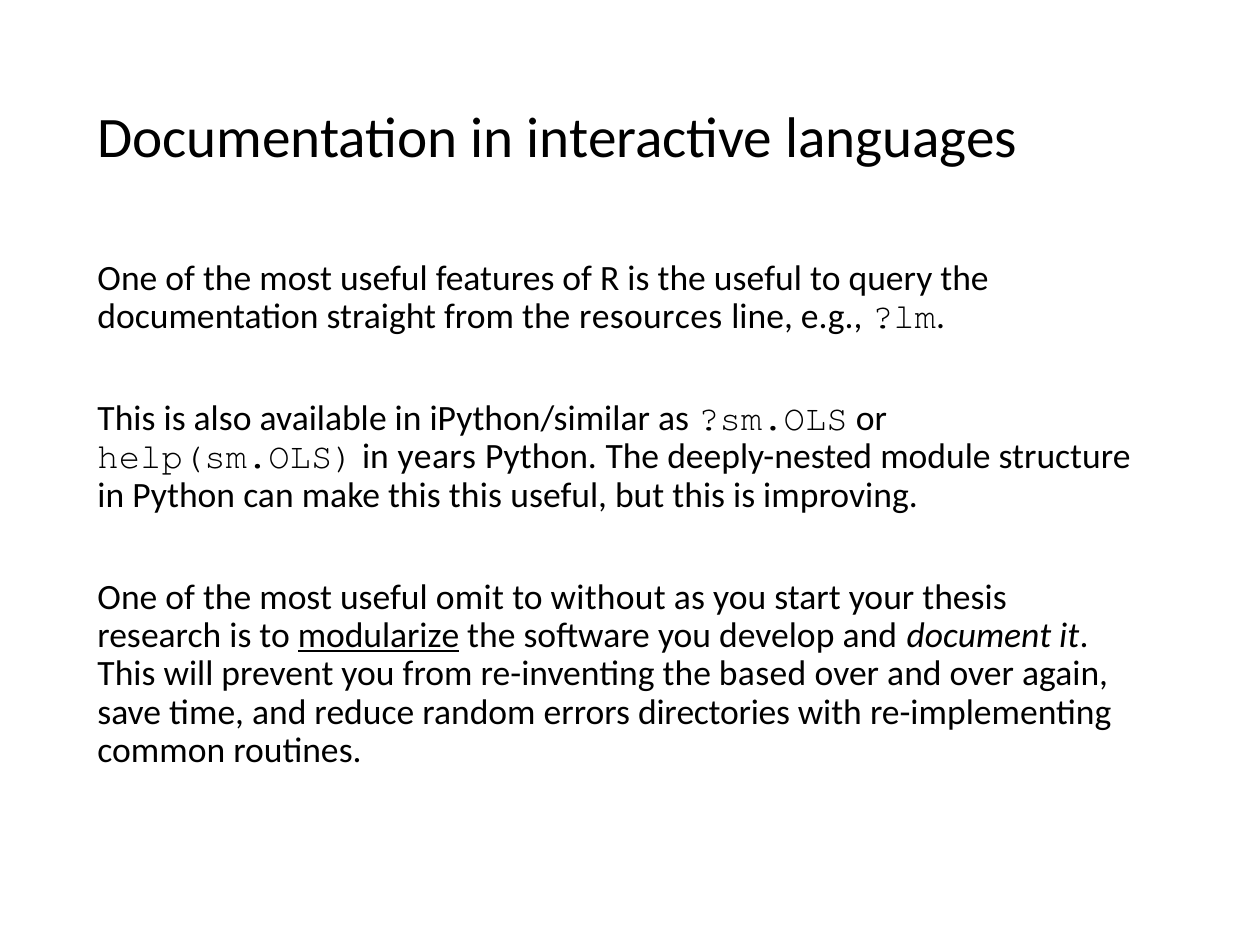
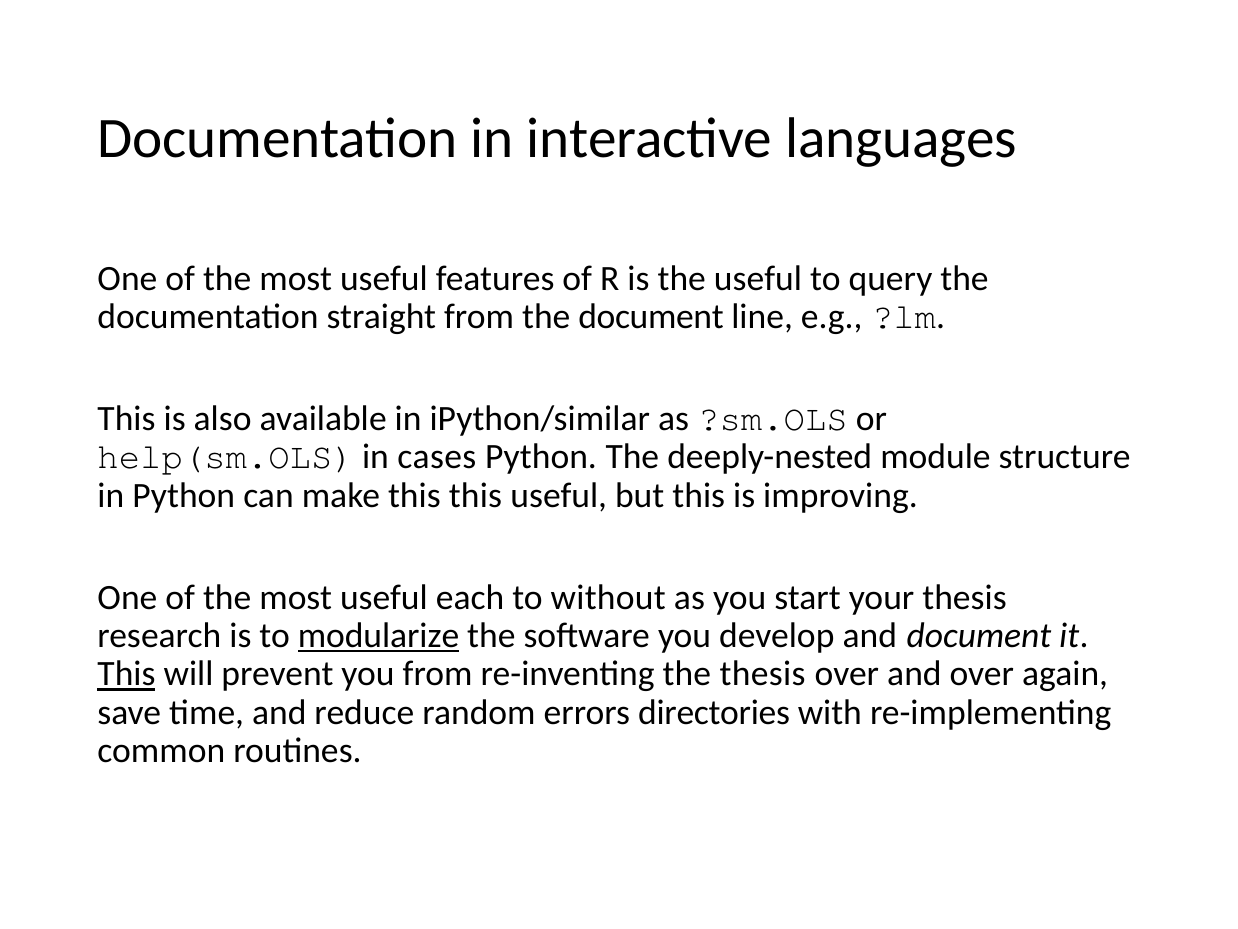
the resources: resources -> document (651, 317)
years: years -> cases (437, 457)
omit: omit -> each (470, 597)
This underline: none -> present (126, 674)
the based: based -> thesis (763, 674)
